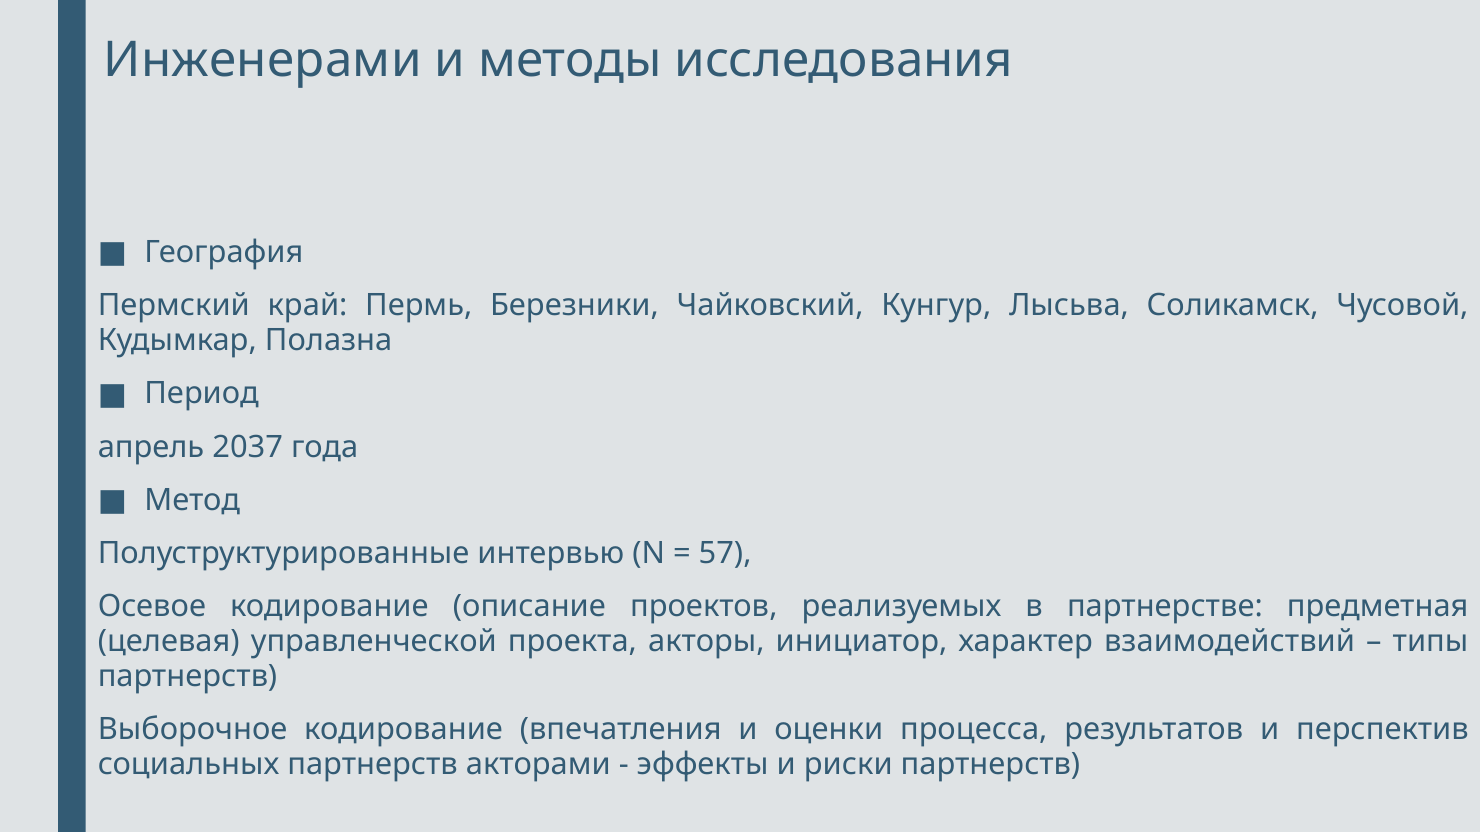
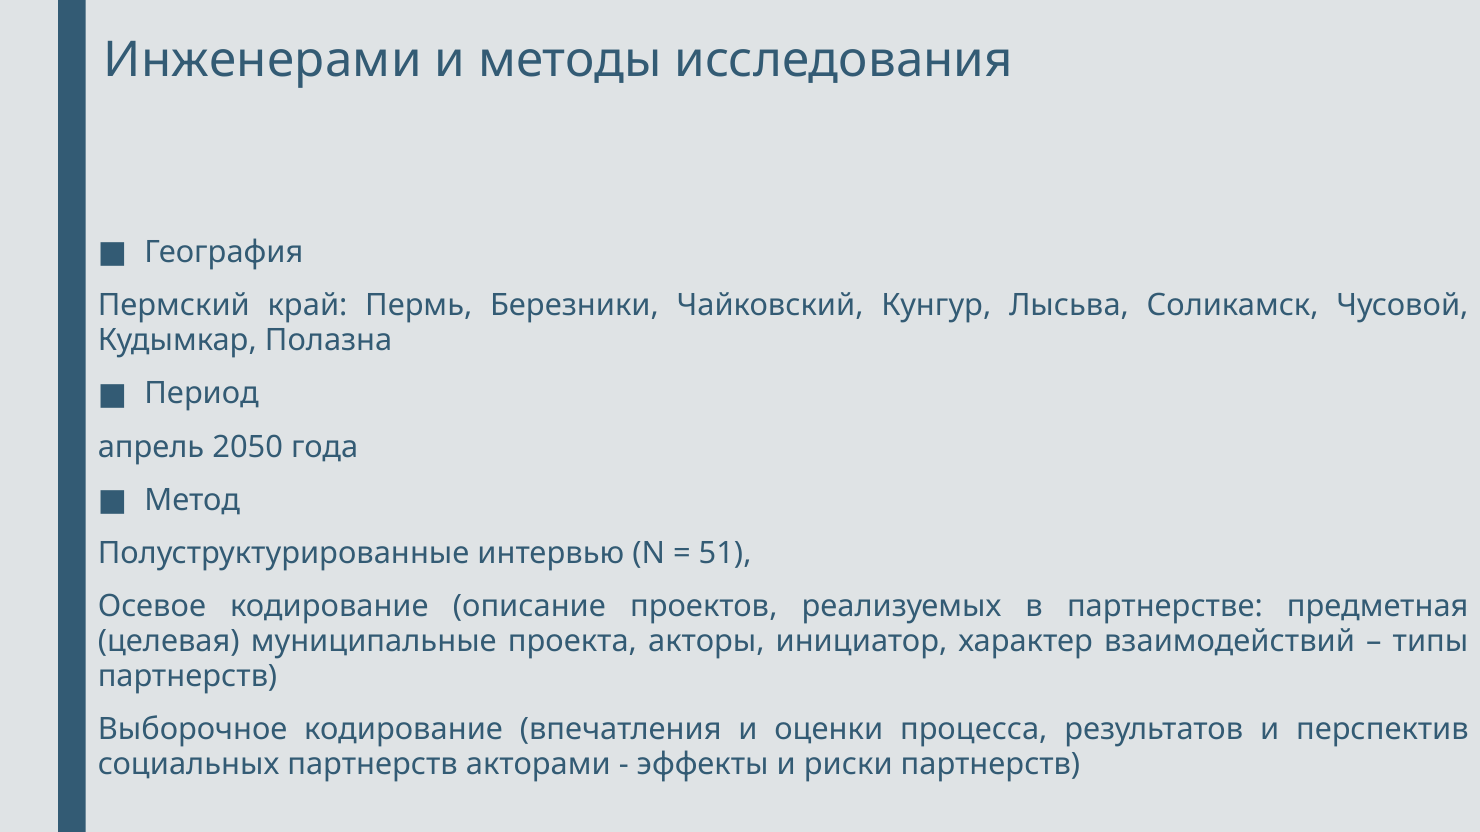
2037: 2037 -> 2050 (248, 447)
57: 57 -> 51 (725, 554)
управленческой: управленческой -> муниципальные (374, 642)
